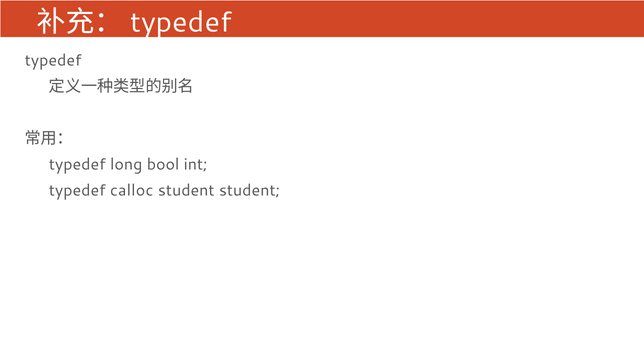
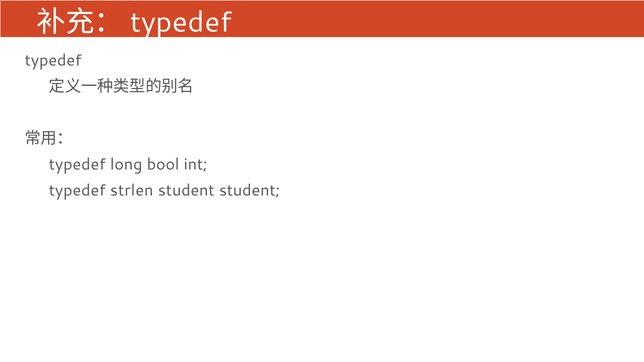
calloc: calloc -> strlen (132, 190)
